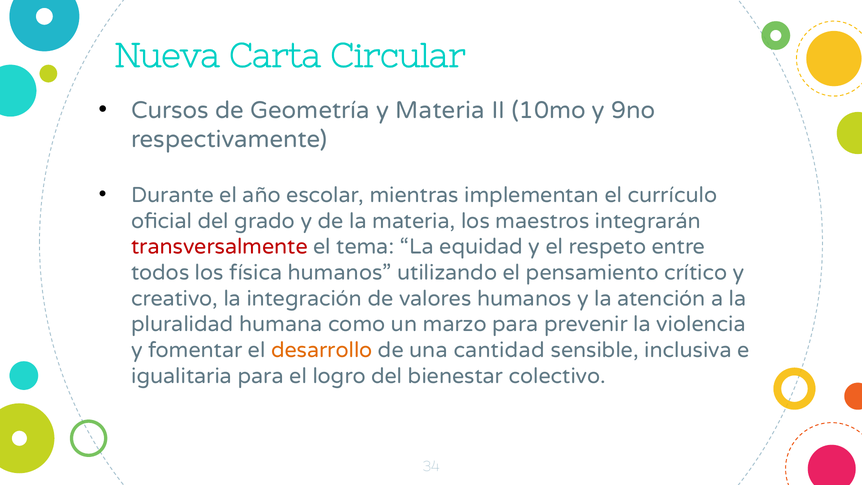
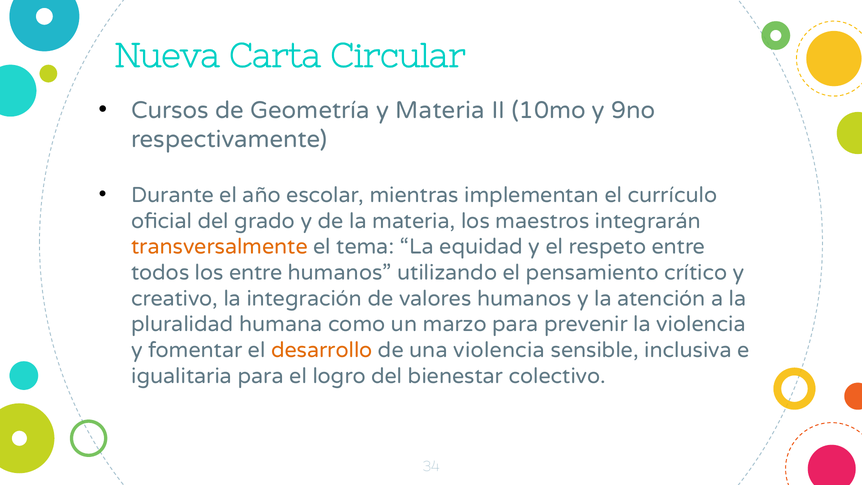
transversalmente colour: red -> orange (219, 247)
los física: física -> entre (256, 273)
una cantidad: cantidad -> violencia (499, 350)
